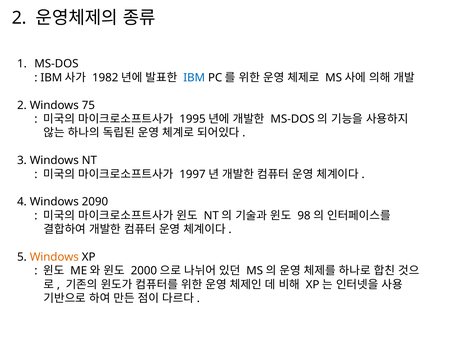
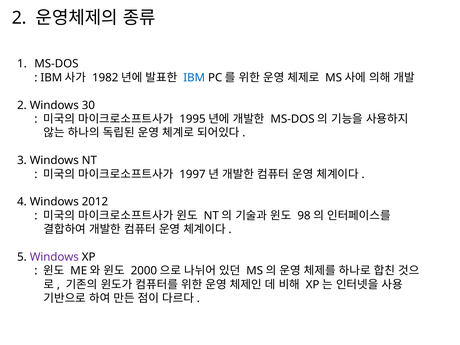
75: 75 -> 30 (88, 105)
2090: 2090 -> 2012 (95, 202)
Windows colour: orange -> purple (54, 257)
